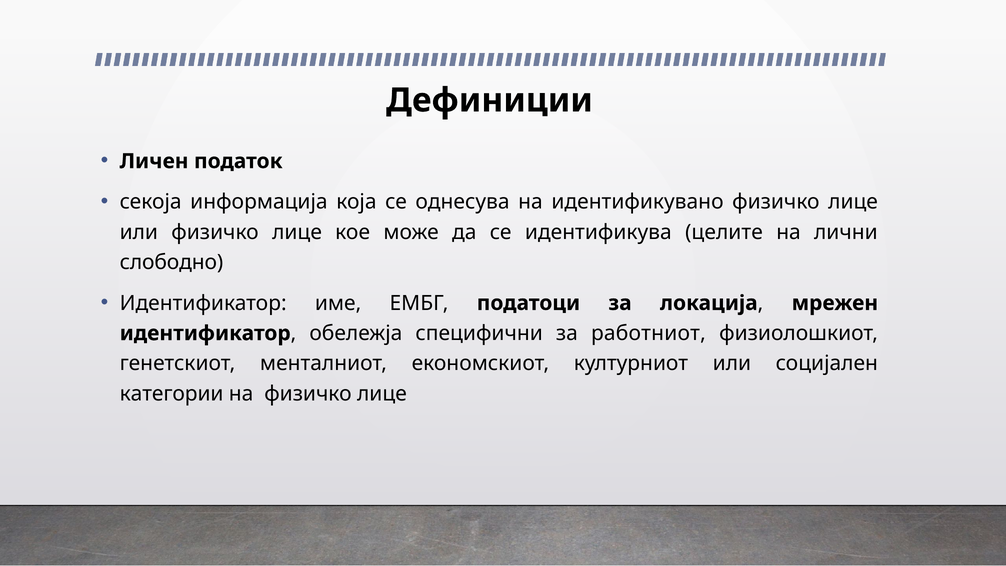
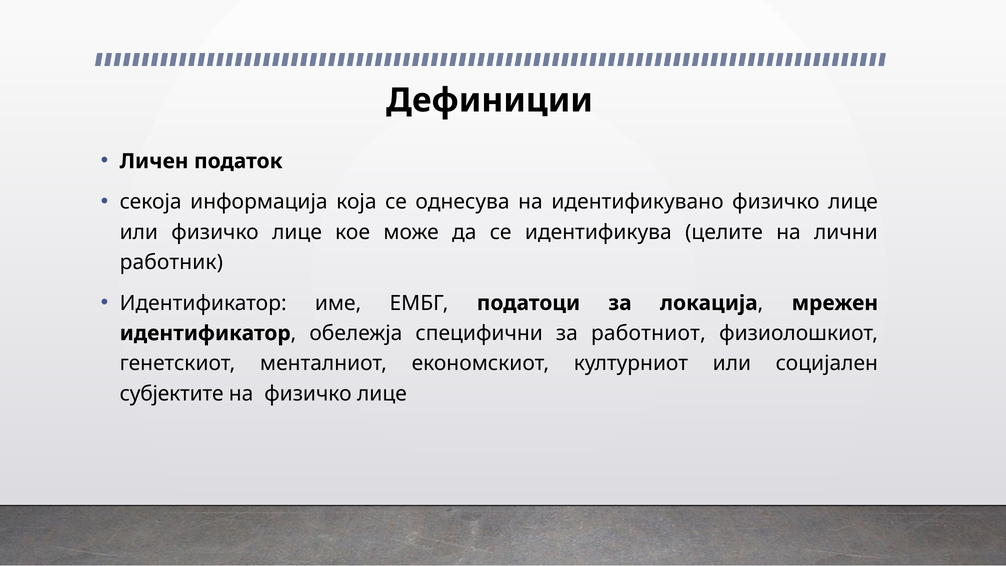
слободно: слободно -> работник (171, 262)
категории: категории -> субјектите (172, 394)
